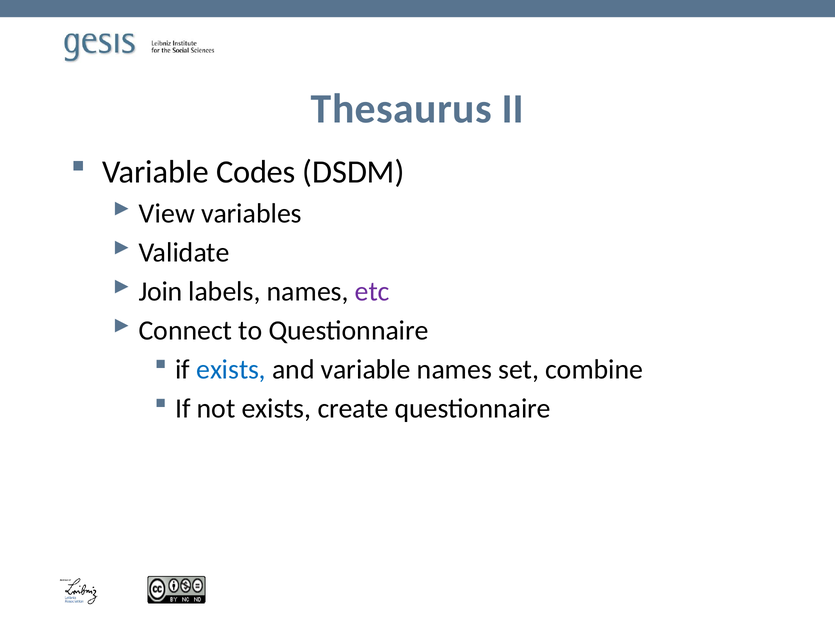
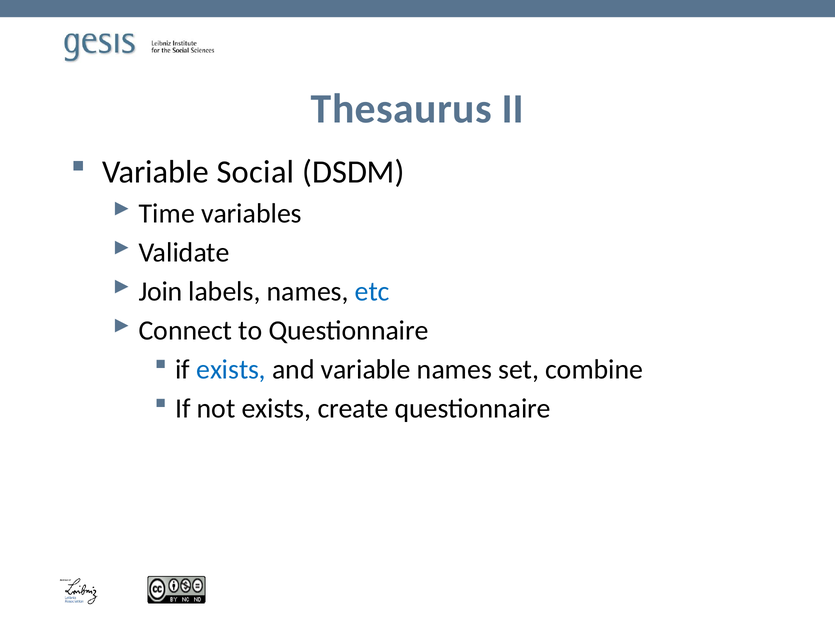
Codes: Codes -> Social (256, 172)
View: View -> Time (167, 214)
etc colour: purple -> blue (372, 291)
